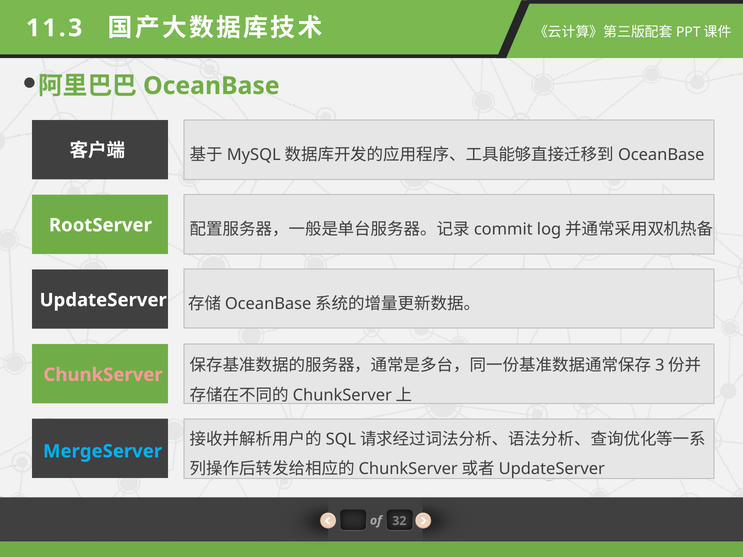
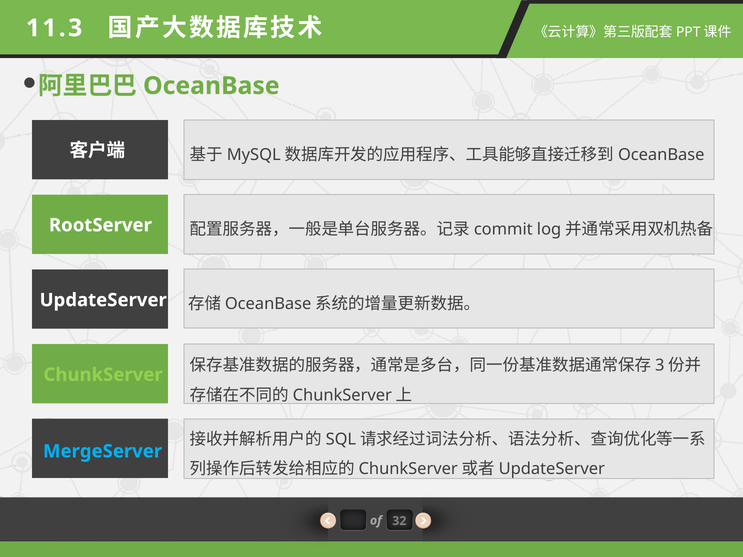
ChunkServer colour: pink -> light green (103, 375)
